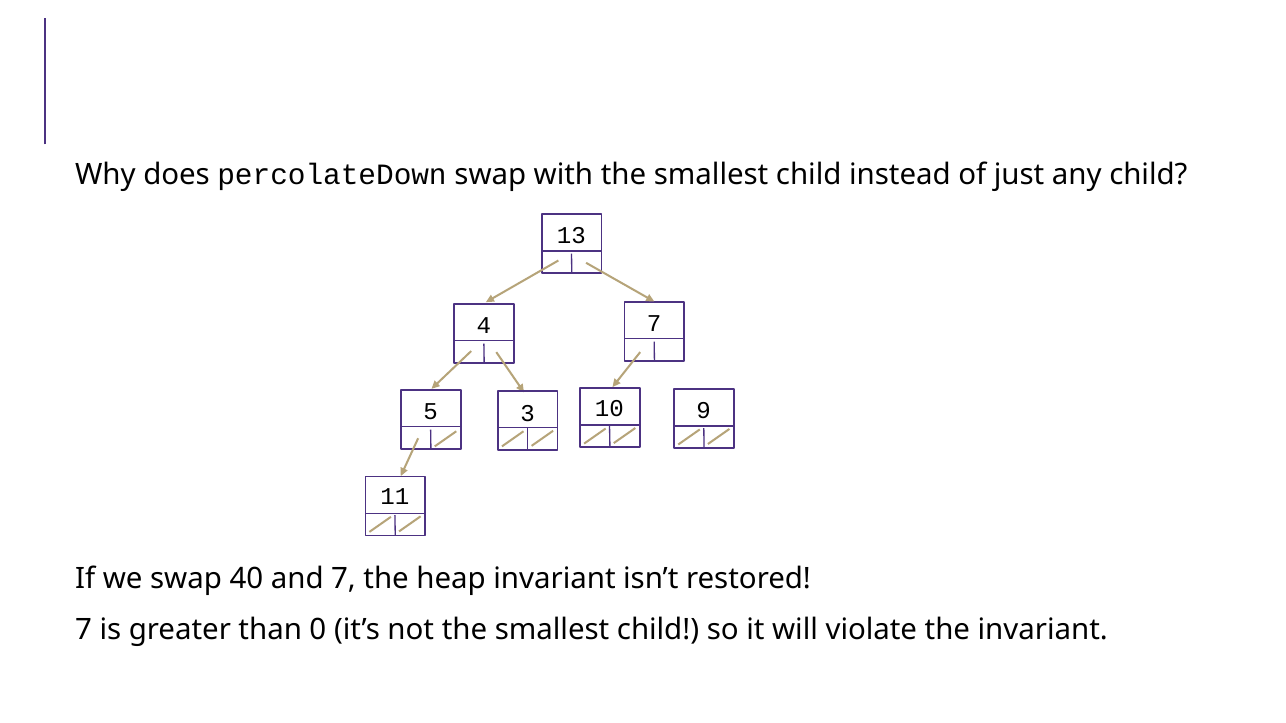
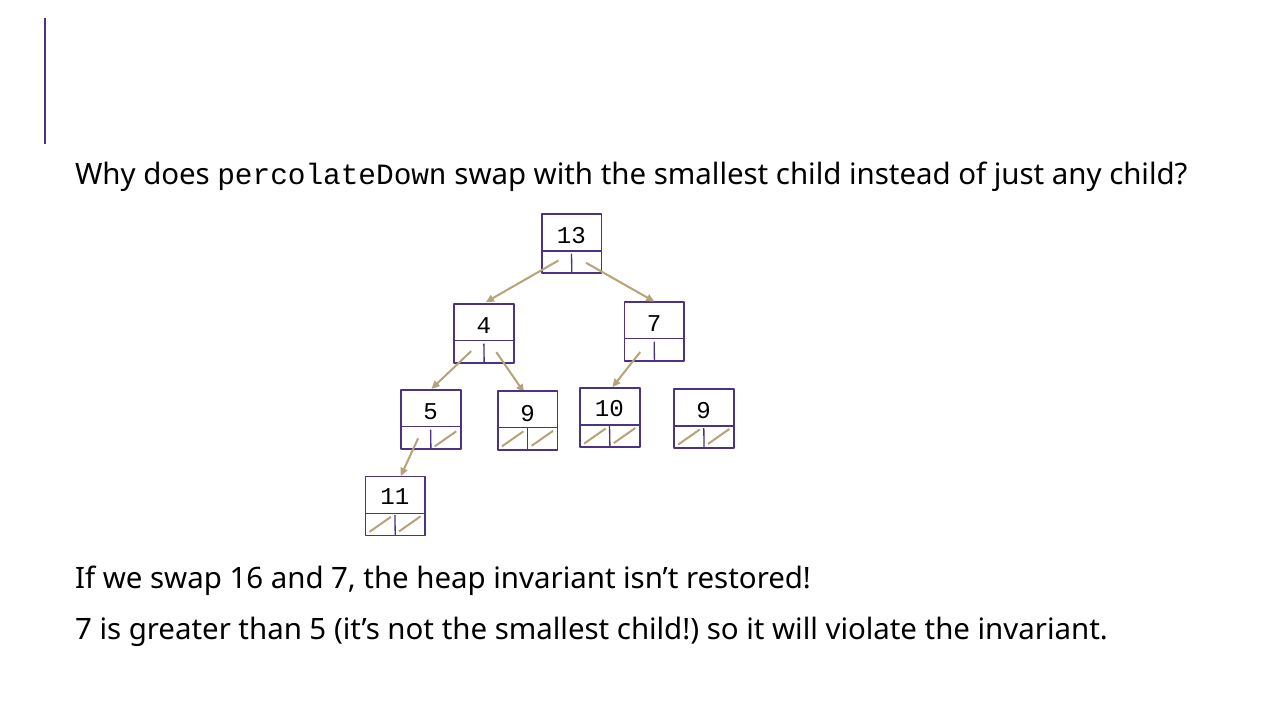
5 3: 3 -> 9 (528, 414)
40: 40 -> 16 (246, 579)
than 0: 0 -> 5 (318, 630)
